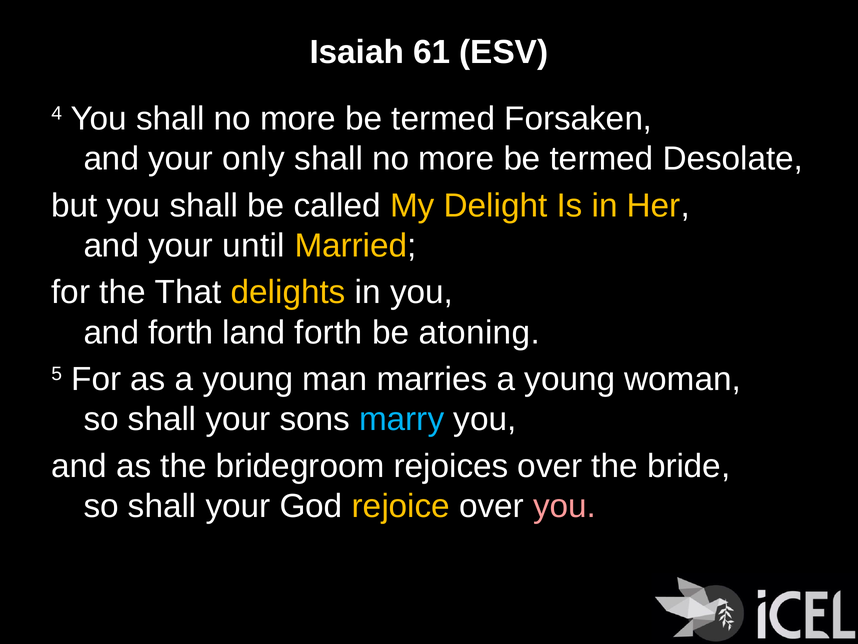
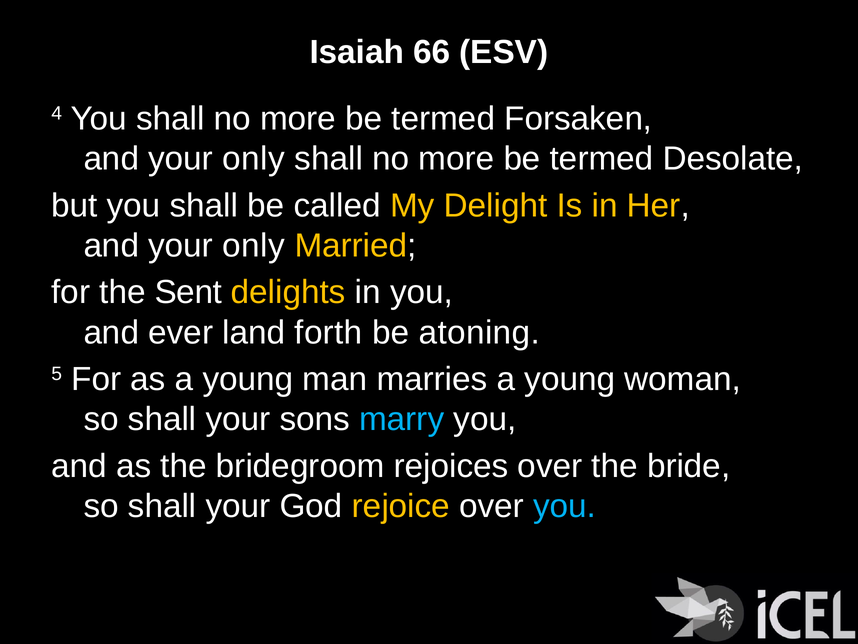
61: 61 -> 66 (432, 52)
until: until -> only (254, 245)
That: That -> Sent (188, 292)
and forth: forth -> ever (181, 332)
you colour: pink -> light blue (565, 506)
